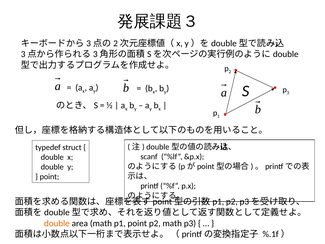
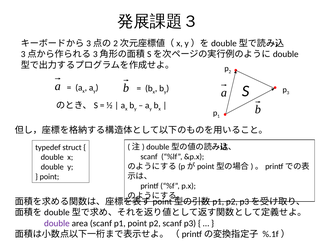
double colour: orange -> purple (57, 223)
area math: math -> scanf (101, 223)
p2 math: math -> scanf (172, 223)
